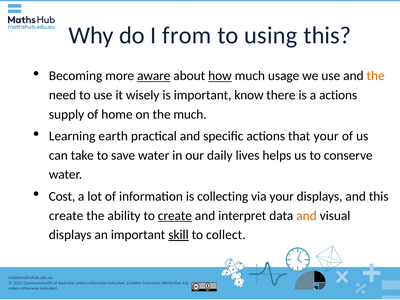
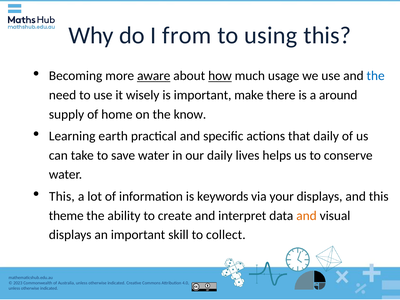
the colour: orange -> blue (376, 76)
know: know -> make (249, 95)
a actions: actions -> around (338, 95)
the much: much -> know (190, 114)
that your: your -> daily (326, 136)
Cost: Cost -> This (62, 196)
collecting: collecting -> keywords (223, 196)
create: create -> theme (66, 216)
create underline: present -> none (175, 216)
skill underline: present -> none (178, 235)
